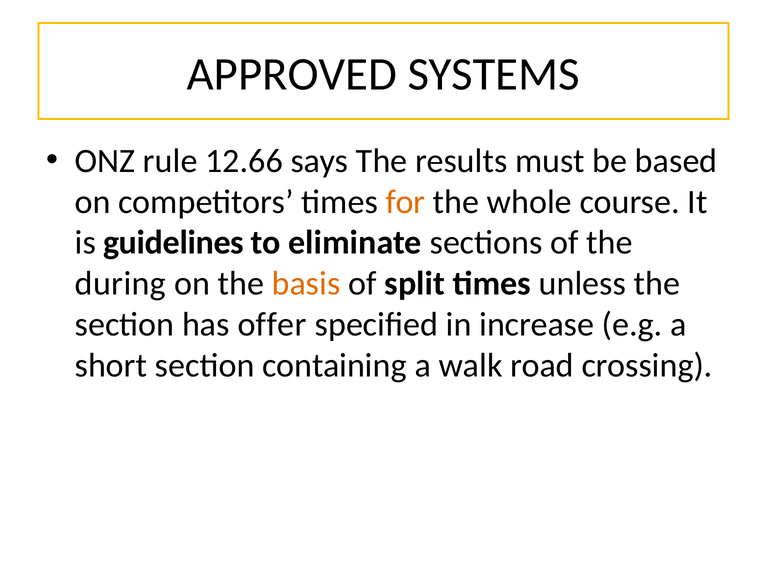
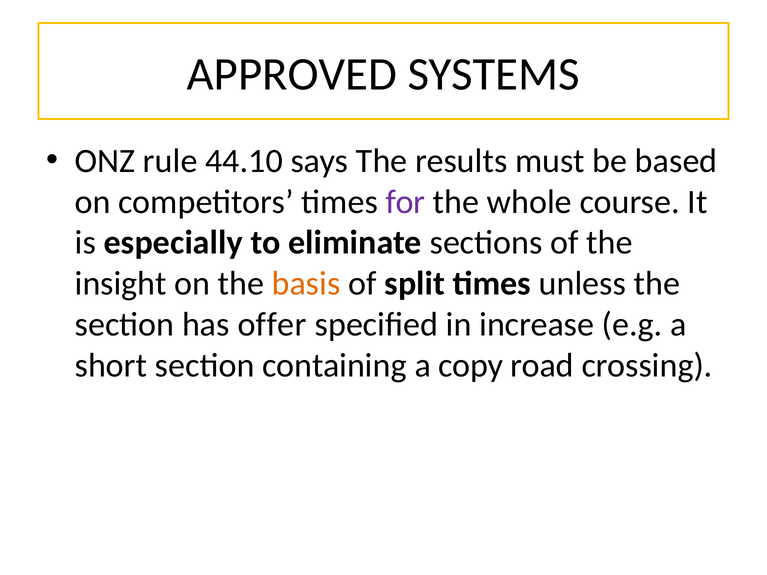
12.66: 12.66 -> 44.10 (244, 161)
for colour: orange -> purple (405, 202)
guidelines: guidelines -> especially (173, 243)
during: during -> insight (121, 284)
walk: walk -> copy (471, 366)
